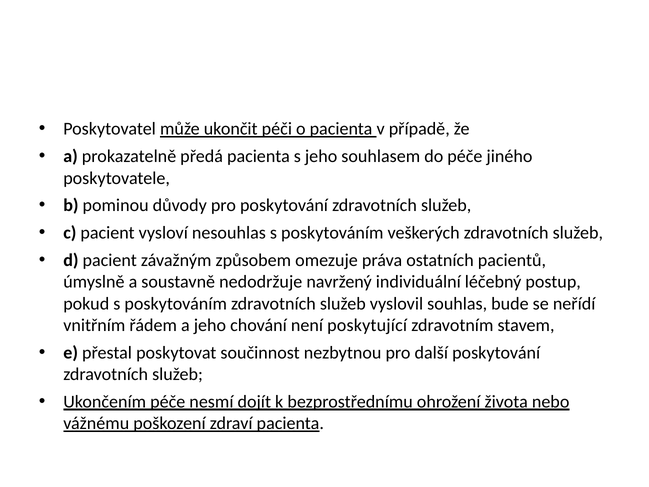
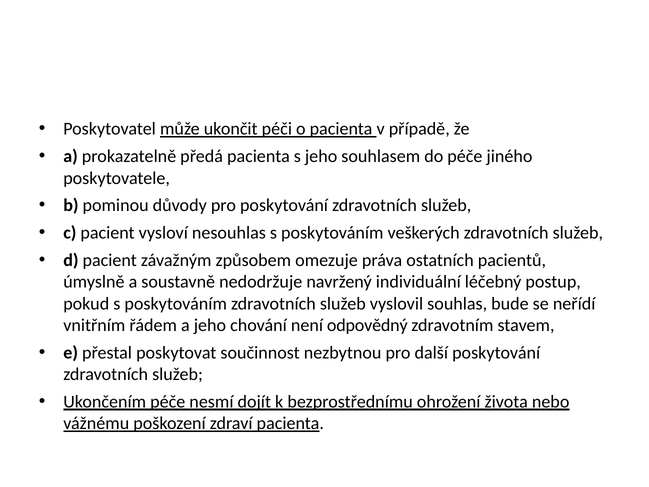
poskytující: poskytující -> odpovědný (367, 325)
